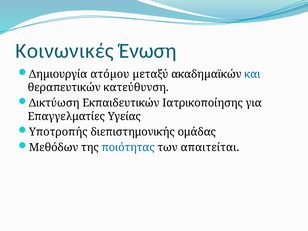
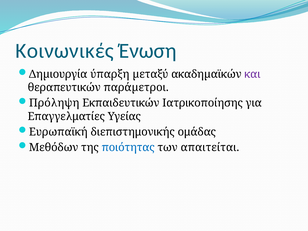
ατόµου: ατόµου -> ύπαρξη (110, 74)
και colour: blue -> purple (252, 74)
κατεύθυνση: κατεύθυνση -> παράµετροι (136, 87)
Δικτύωση: Δικτύωση -> Πρόληψη (54, 103)
Υποτροπής: Υποτροπής -> Ευρωπαϊκή (58, 132)
